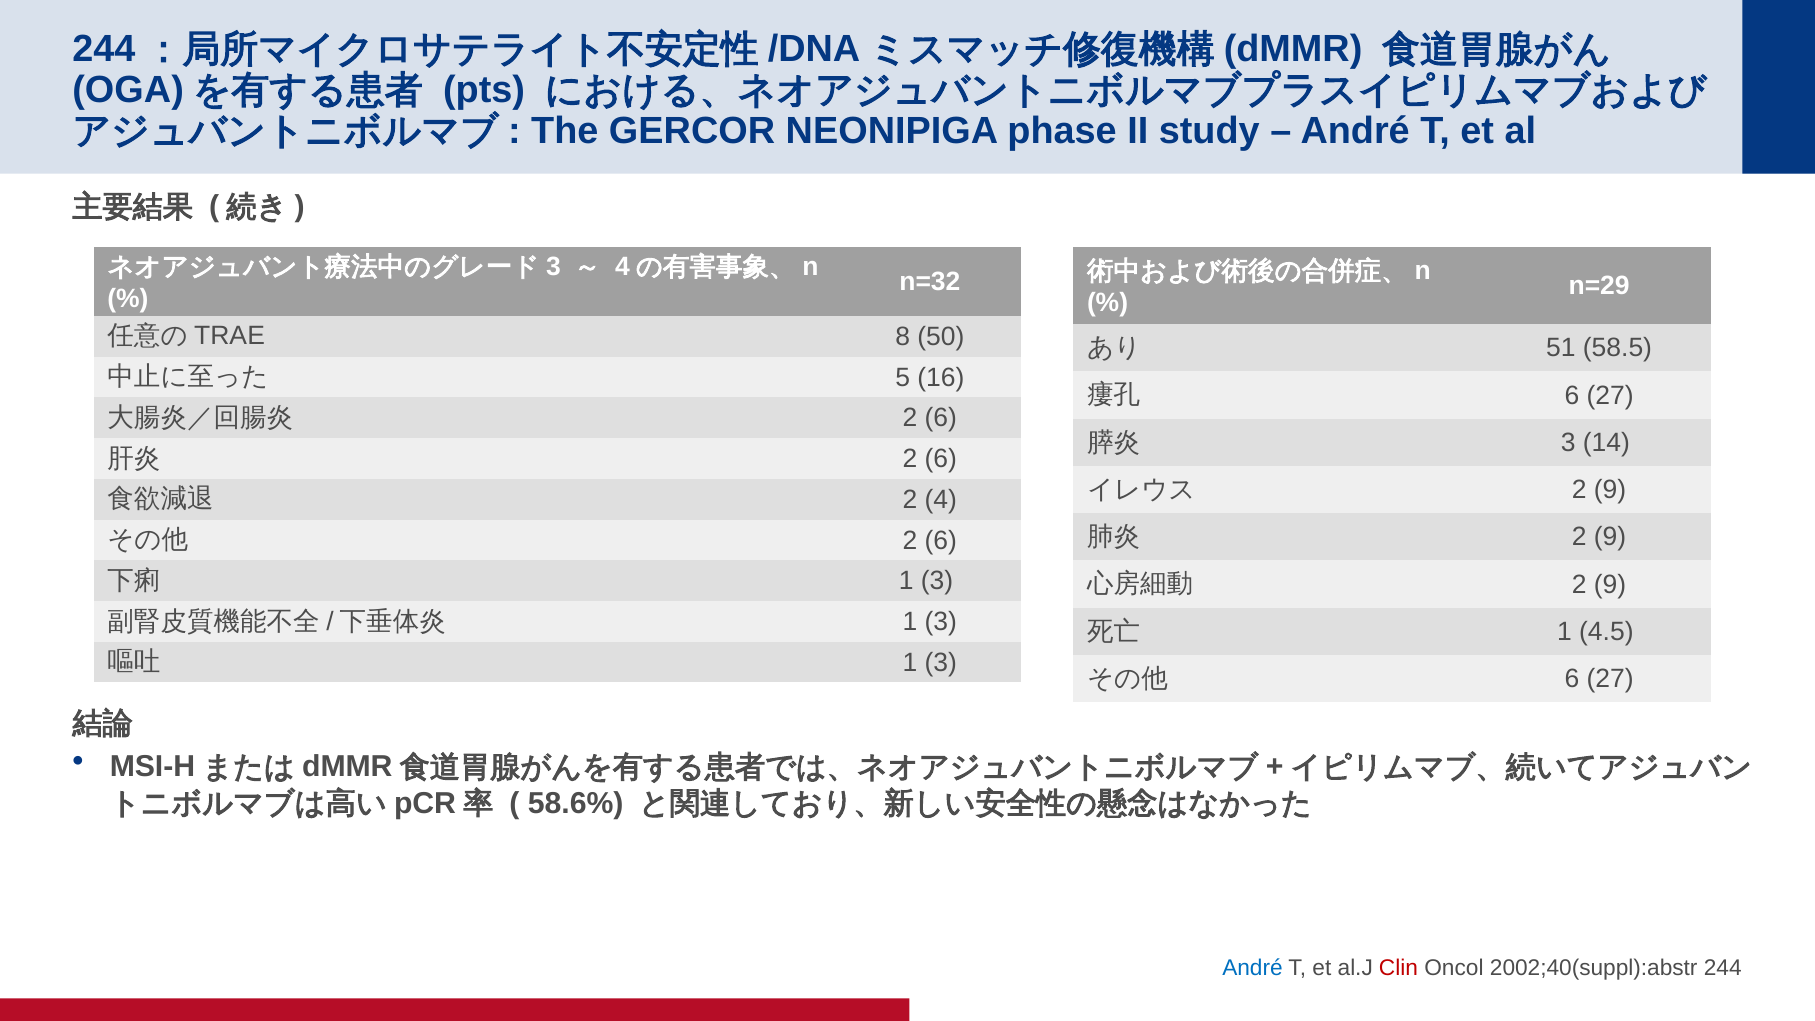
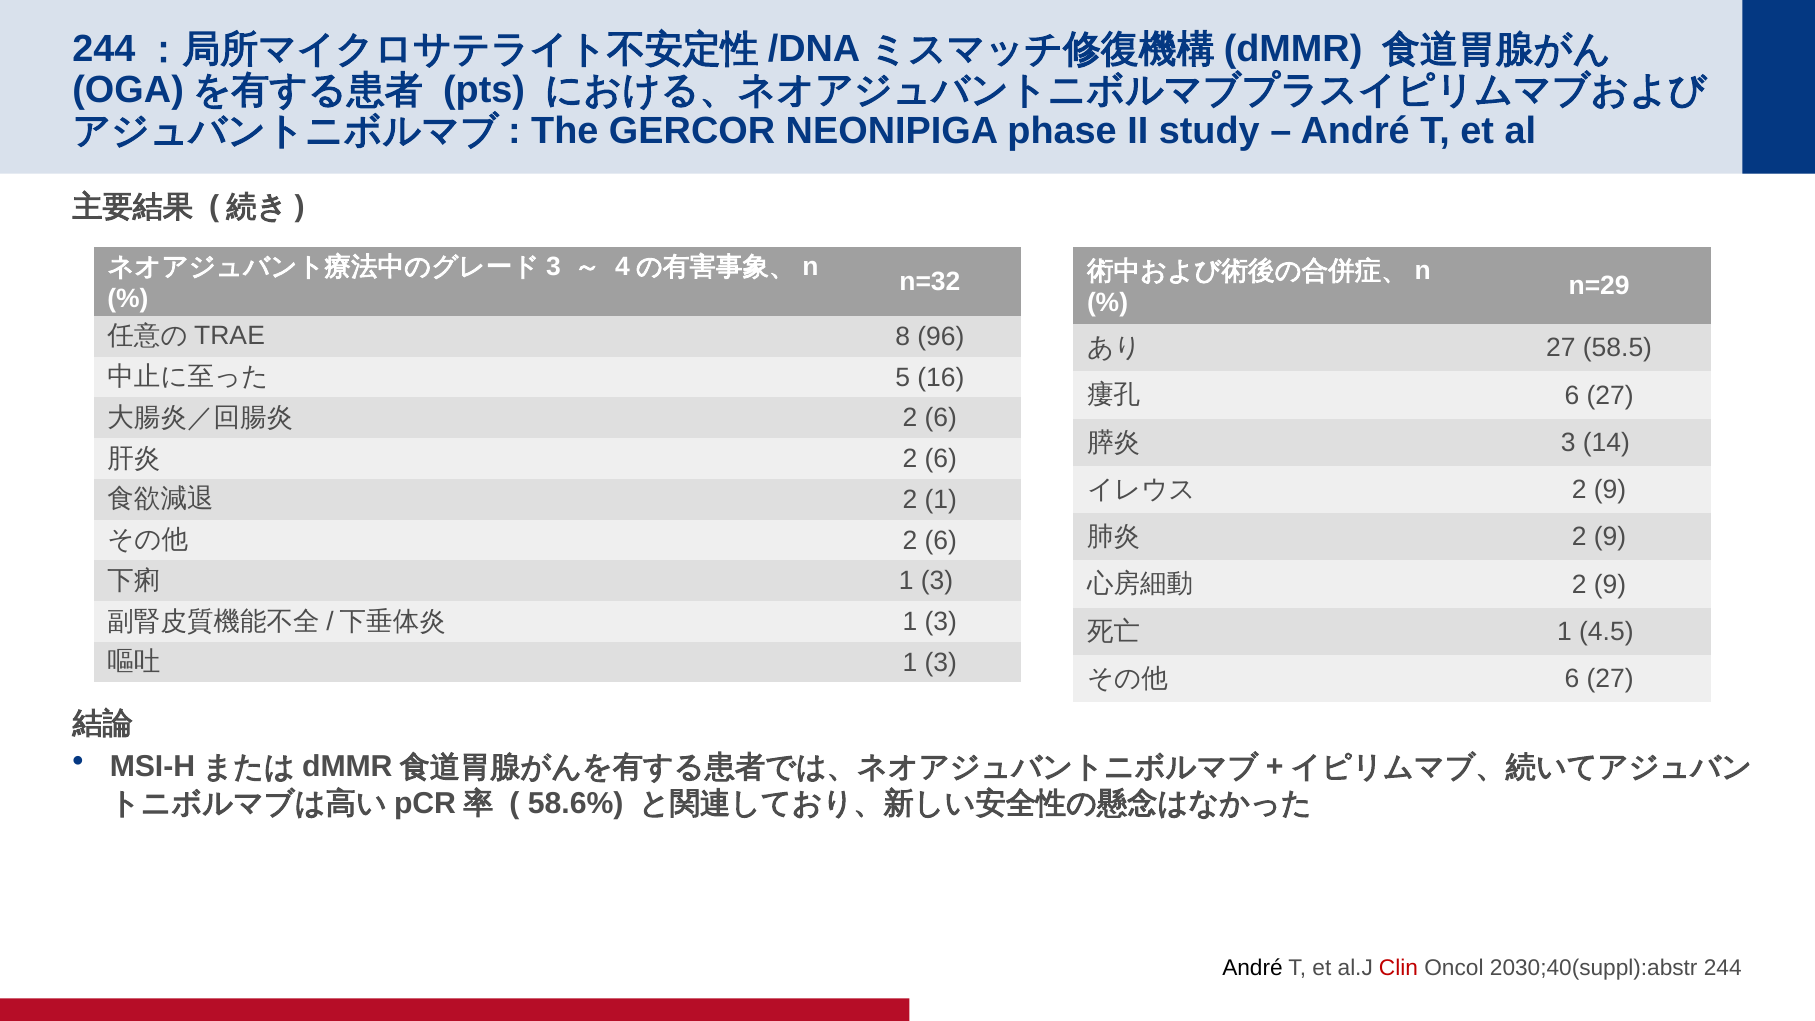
50: 50 -> 96 (941, 337)
51: 51 -> 27 (1561, 348)
2 4: 4 -> 1 (941, 500)
André colour: blue -> black (1253, 968)
2002;40(suppl):abstr: 2002;40(suppl):abstr -> 2030;40(suppl):abstr (1594, 968)
